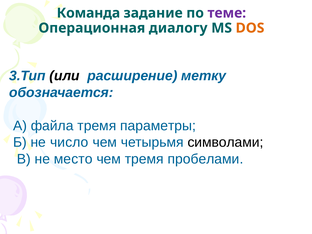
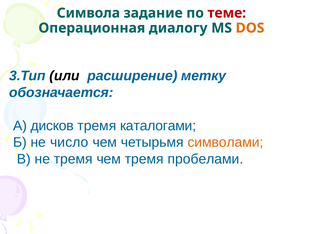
Команда: Команда -> Символа (88, 13)
теме colour: purple -> red (227, 13)
файла: файла -> дисков (52, 126)
параметры: параметры -> каталогами (158, 126)
символами colour: black -> orange (225, 142)
не место: место -> тремя (73, 159)
